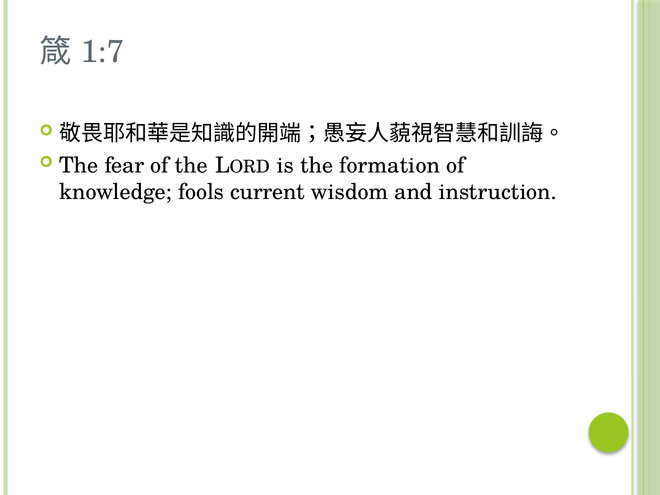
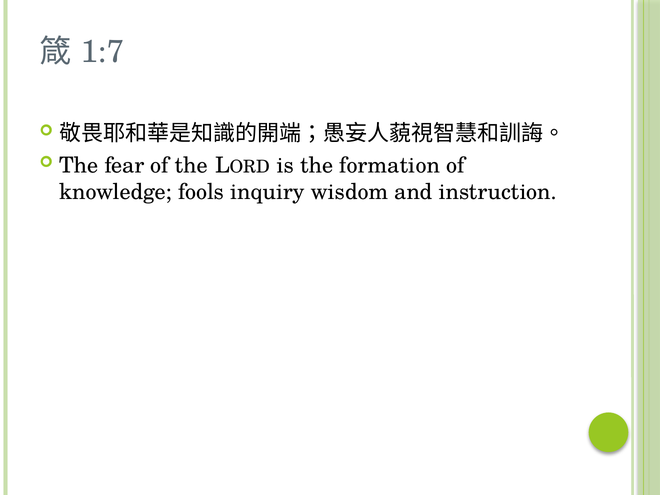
current: current -> inquiry (268, 192)
